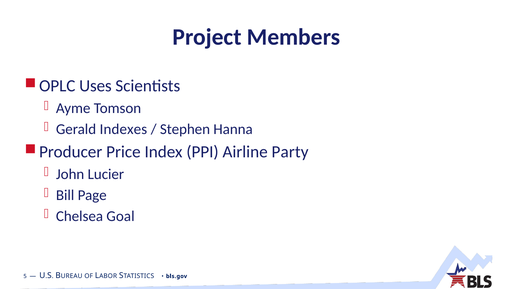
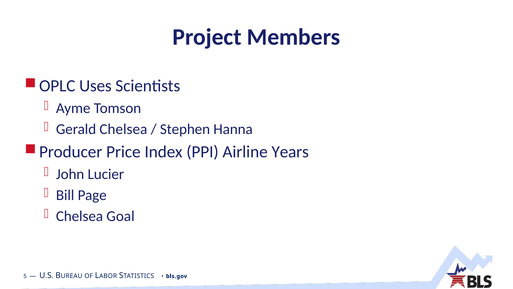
Gerald Indexes: Indexes -> Chelsea (123, 129)
Party: Party -> Years (290, 152)
